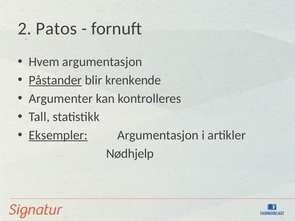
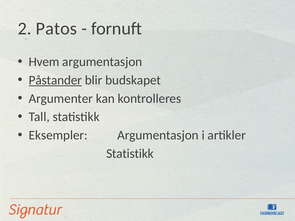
krenkende: krenkende -> budskapet (133, 80)
Eksempler underline: present -> none (58, 135)
Nødhjelp: Nødhjelp -> Statistikk (130, 154)
